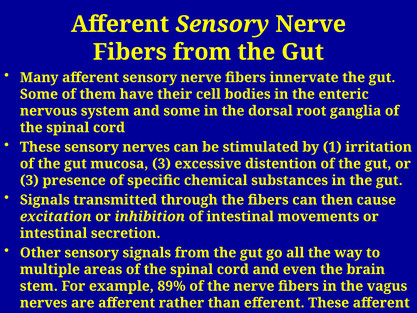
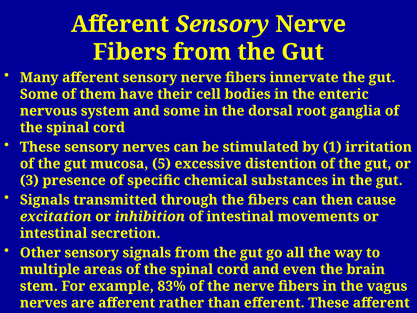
mucosa 3: 3 -> 5 (161, 164)
89%: 89% -> 83% (172, 286)
